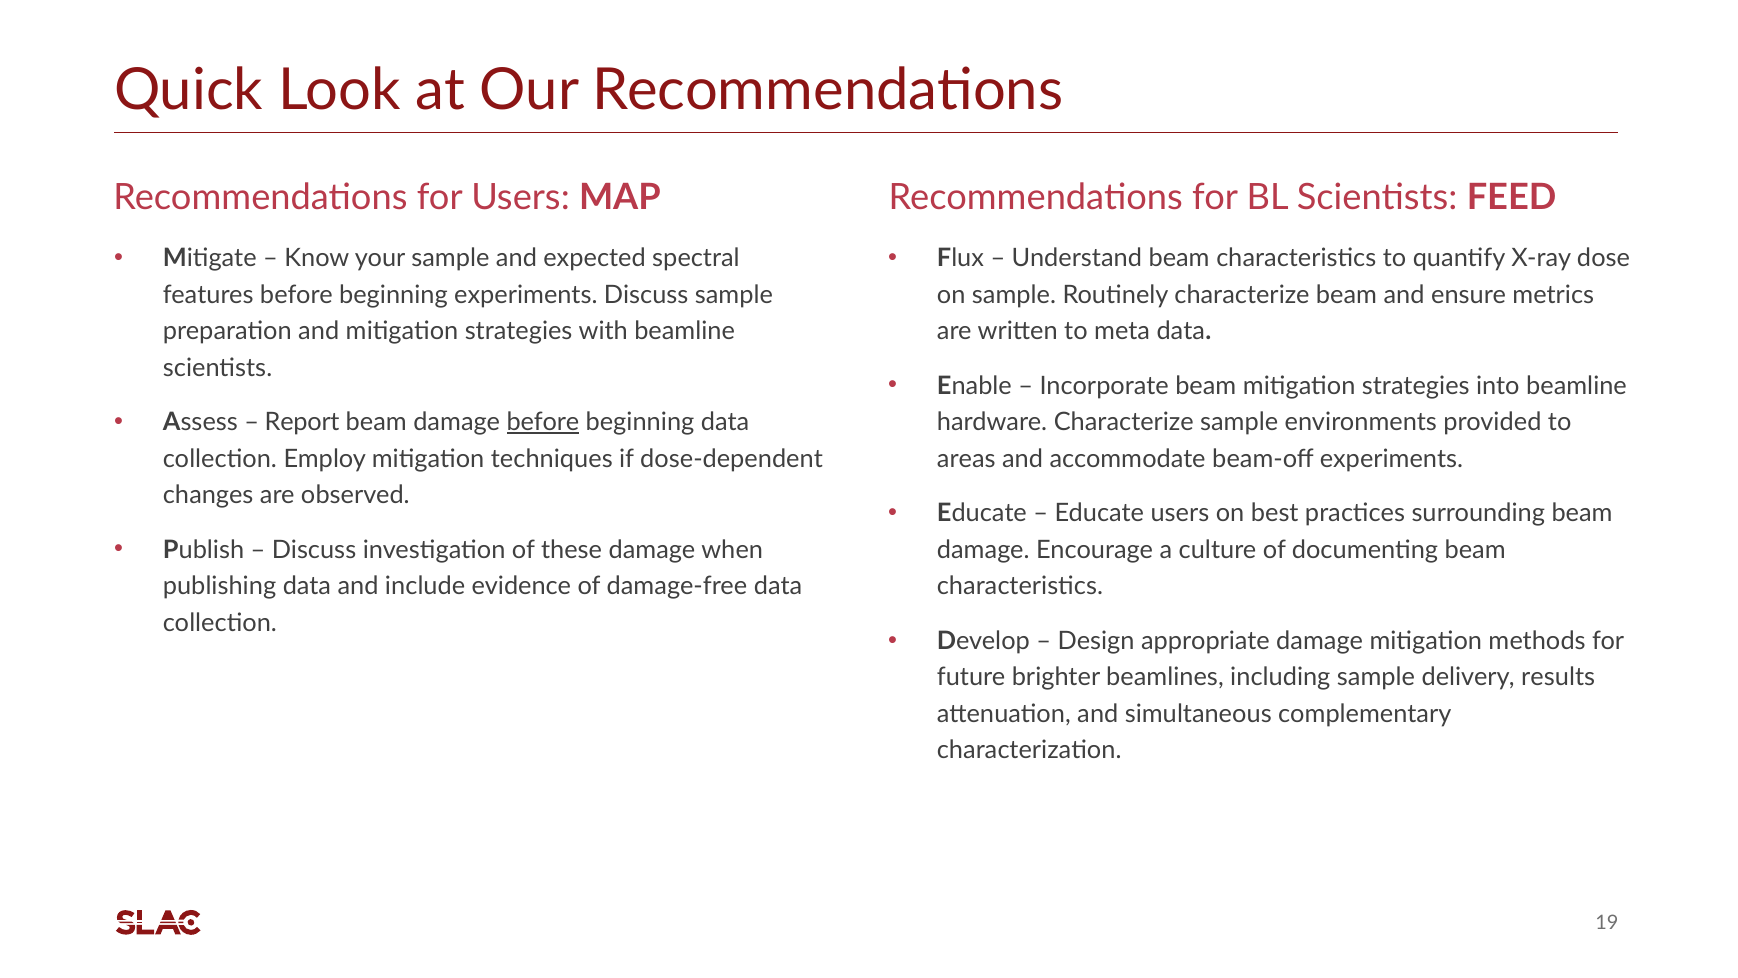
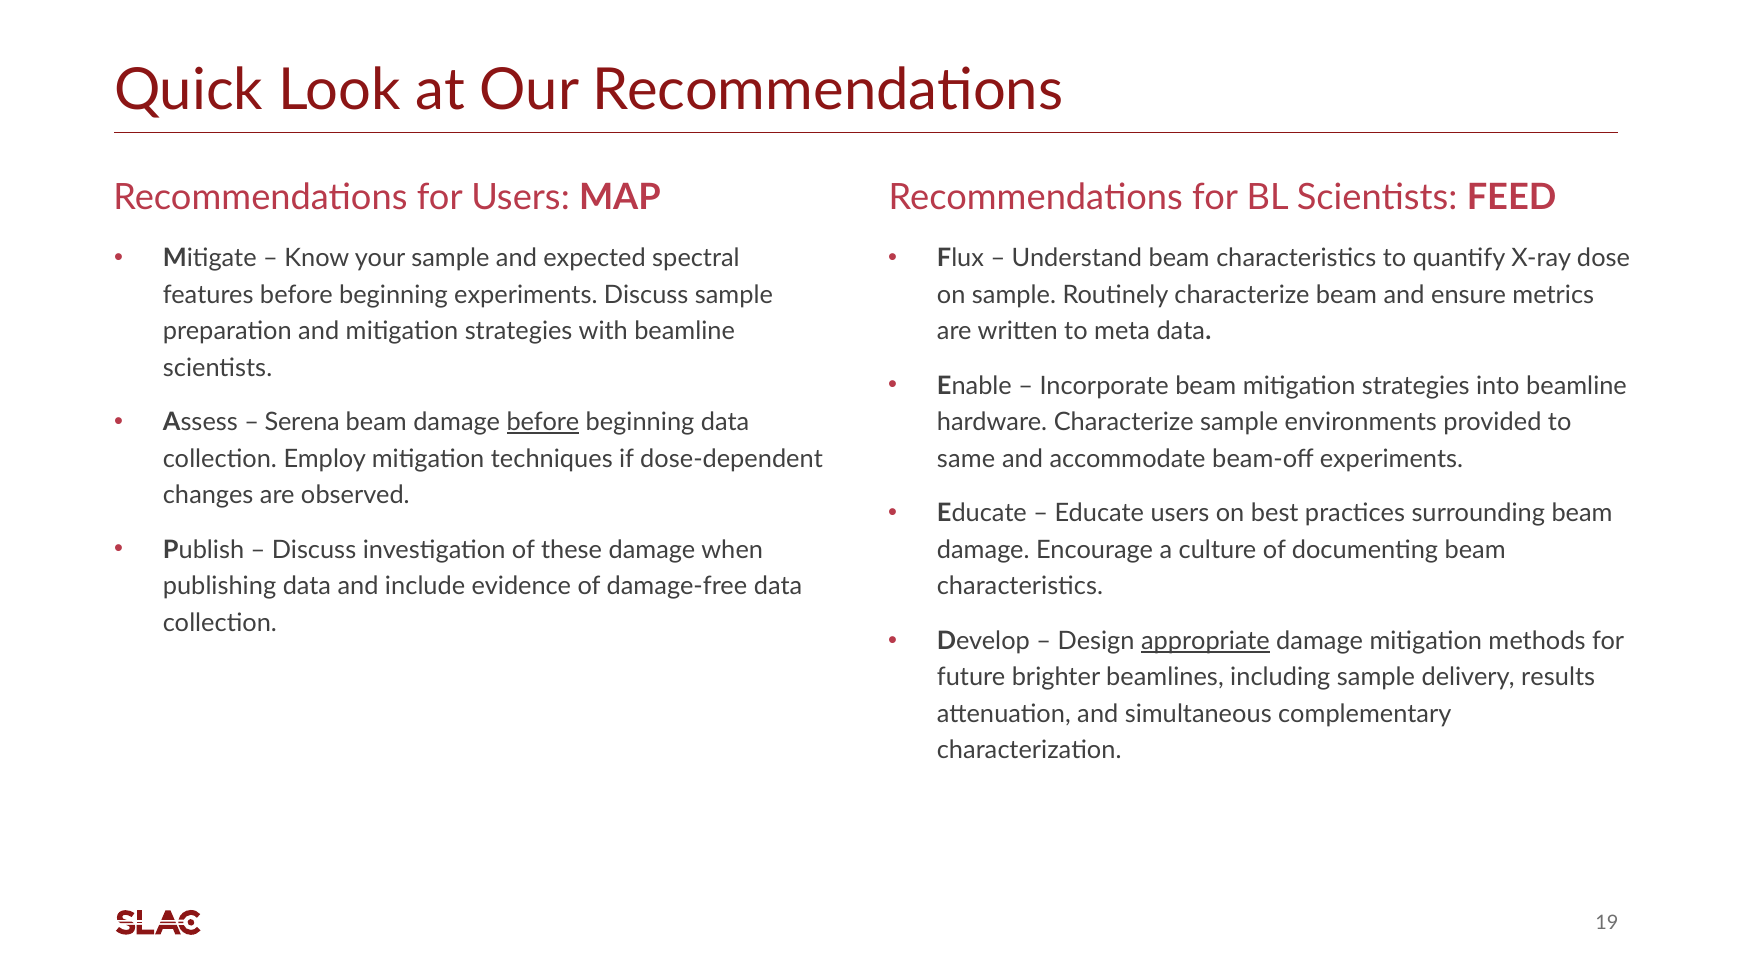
Report: Report -> Serena (302, 422)
areas: areas -> same (966, 459)
appropriate underline: none -> present (1206, 641)
